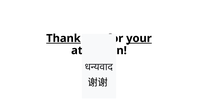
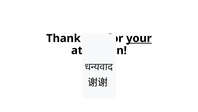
Thank underline: present -> none (63, 38)
